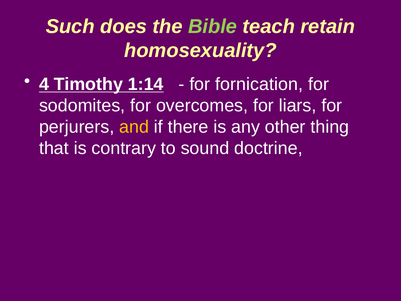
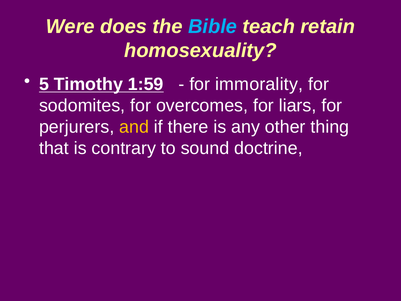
Such: Such -> Were (70, 26)
Bible colour: light green -> light blue (213, 26)
4: 4 -> 5 (44, 84)
1:14: 1:14 -> 1:59 (146, 84)
fornication: fornication -> immorality (259, 84)
